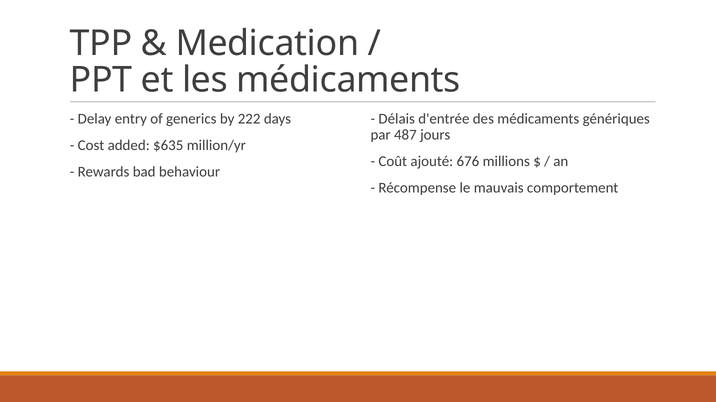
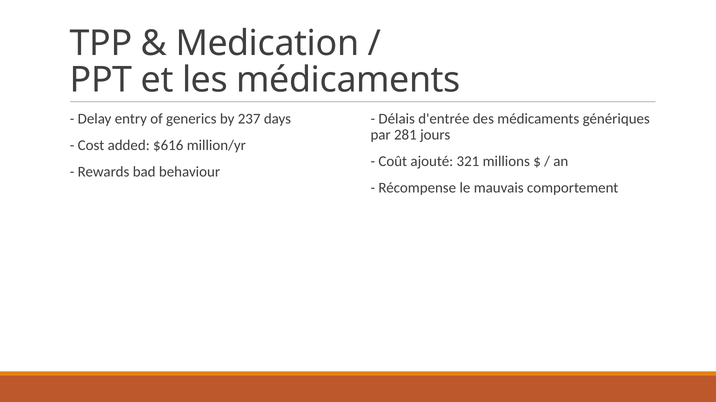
222: 222 -> 237 (249, 119)
487: 487 -> 281 (405, 135)
$635: $635 -> $616 (168, 146)
676: 676 -> 321 (468, 162)
